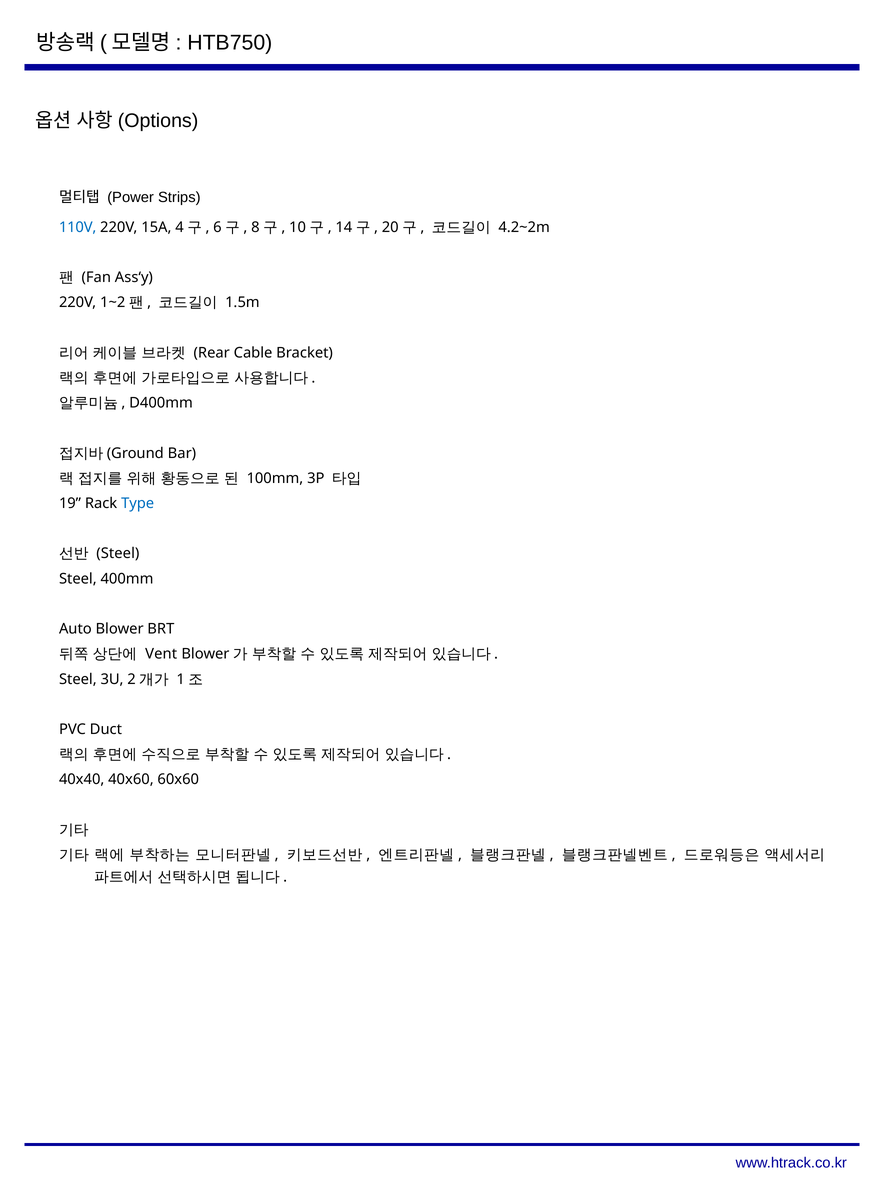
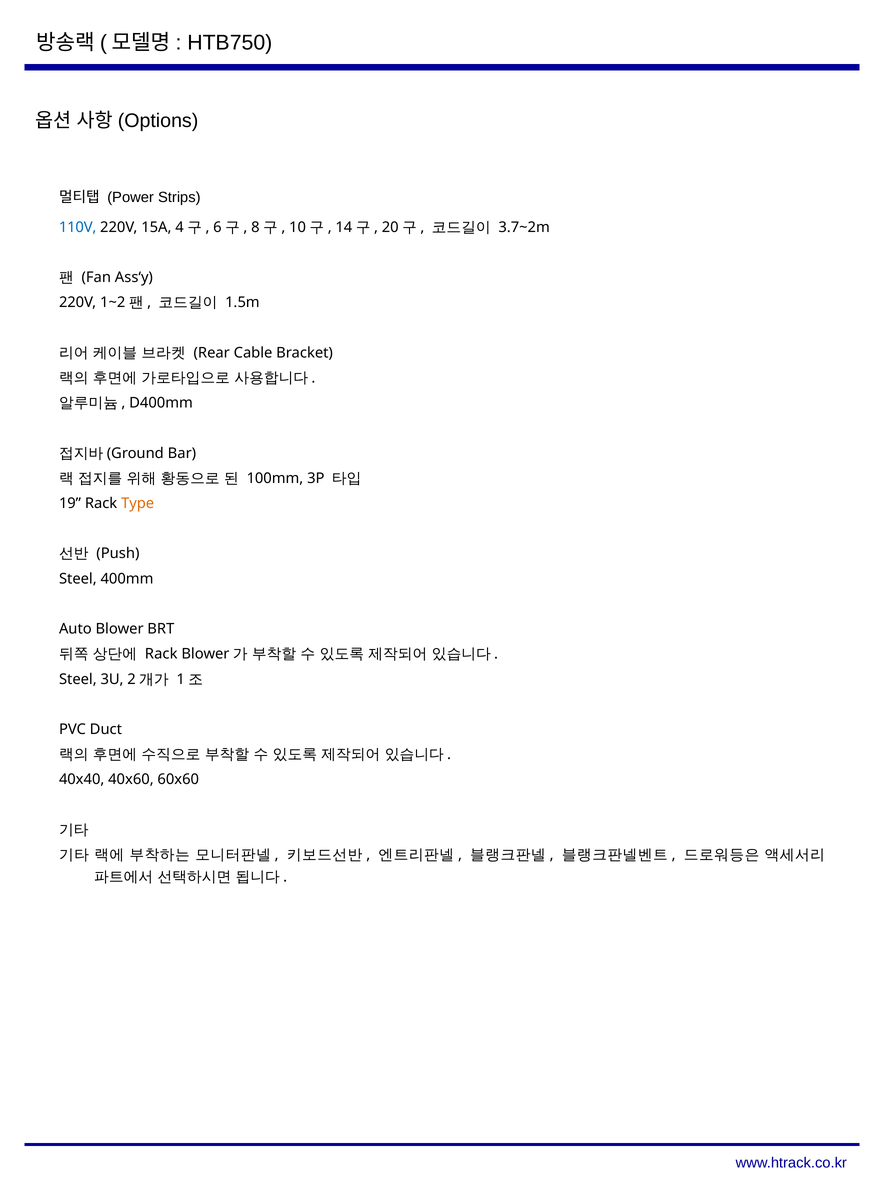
4.2~2m: 4.2~2m -> 3.7~2m (524, 227)
Type colour: blue -> orange (138, 503)
Steel: Steel -> Push (118, 553)
Vent: Vent -> Rack (161, 654)
